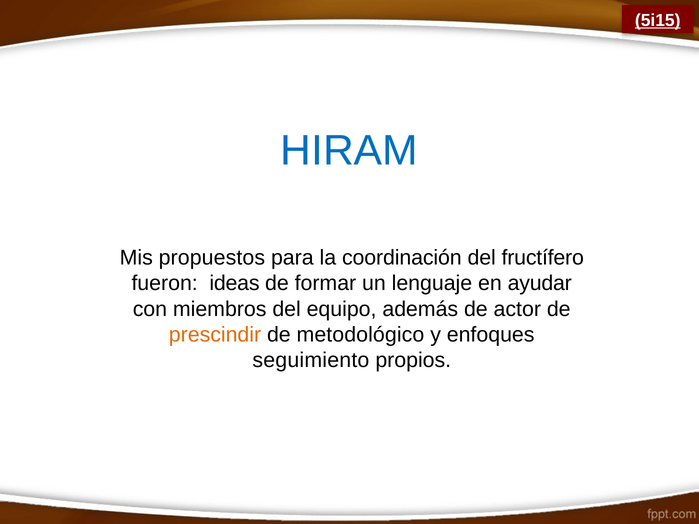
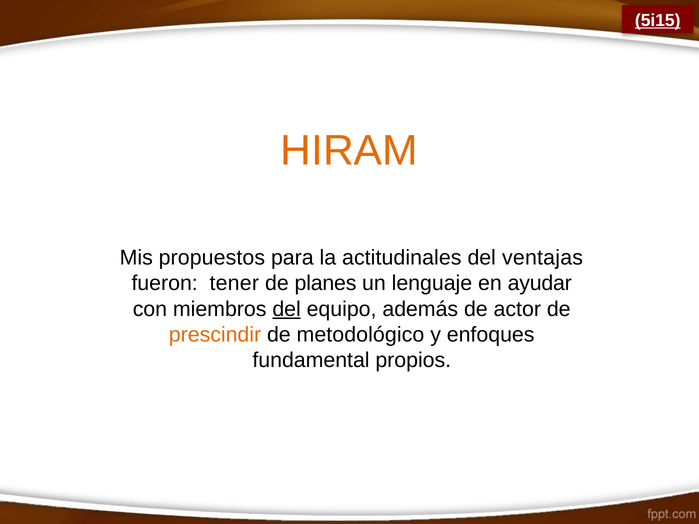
HIRAM colour: blue -> orange (349, 151)
coordinación: coordinación -> actitudinales (402, 258)
fructífero: fructífero -> ventajas (543, 258)
ideas: ideas -> tener (234, 284)
formar: formar -> planes (326, 284)
del underline: none -> present (287, 309)
seguimiento: seguimiento -> fundamental (311, 360)
